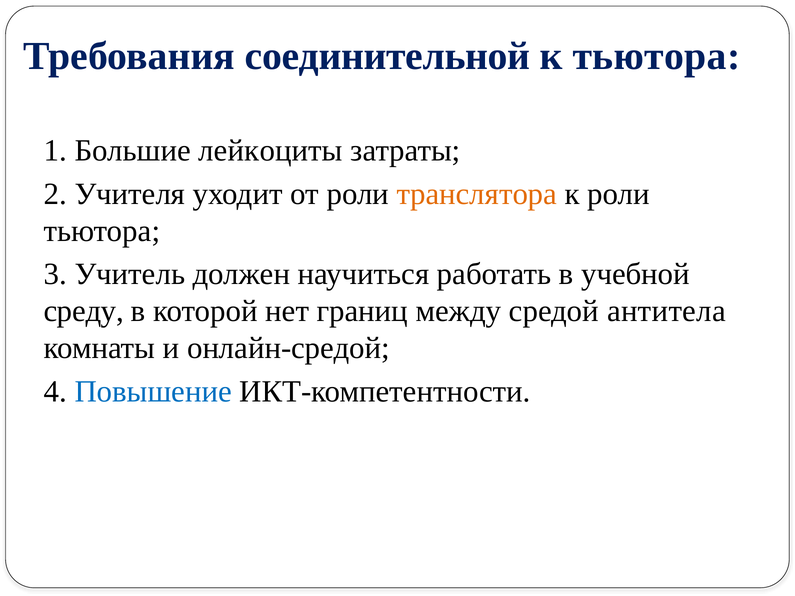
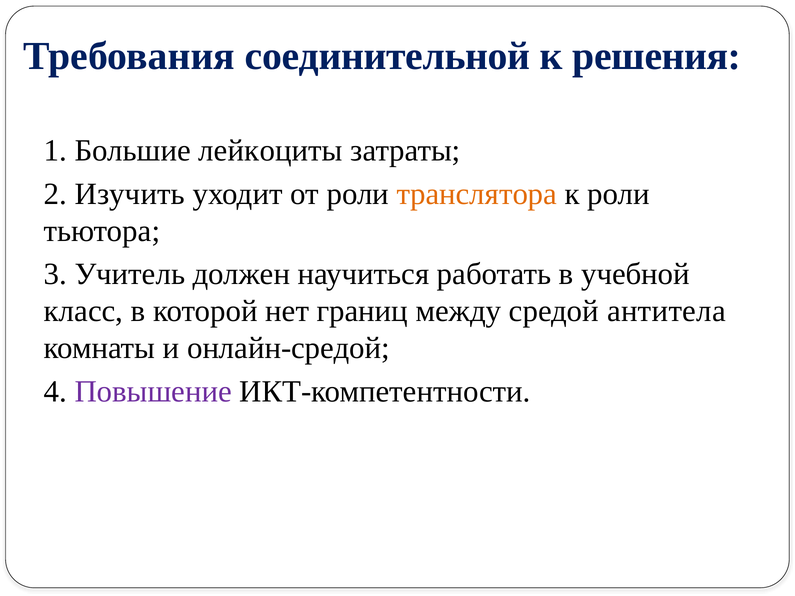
к тьютора: тьютора -> решения (657, 56)
Учителя: Учителя -> Изучить (130, 194)
среду: среду -> класс (84, 311)
Повышение colour: blue -> purple (153, 392)
